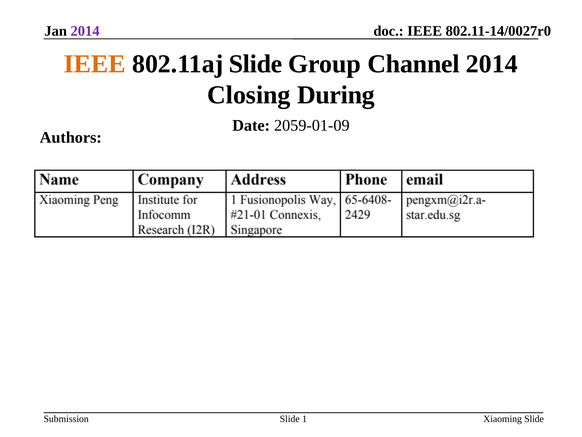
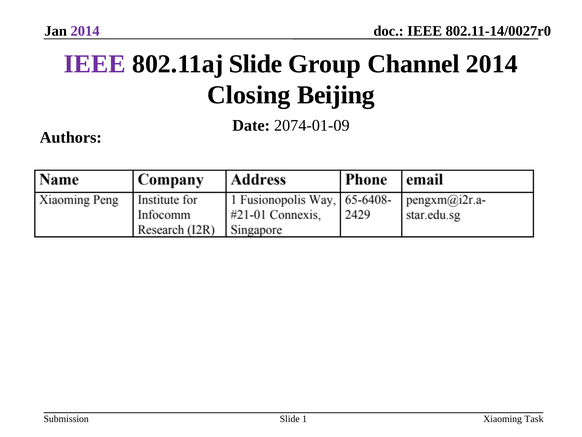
IEEE colour: orange -> purple (95, 64)
During: During -> Beijing (336, 95)
2059-01-09: 2059-01-09 -> 2074-01-09 (312, 125)
Xiaoming Slide: Slide -> Task (534, 419)
